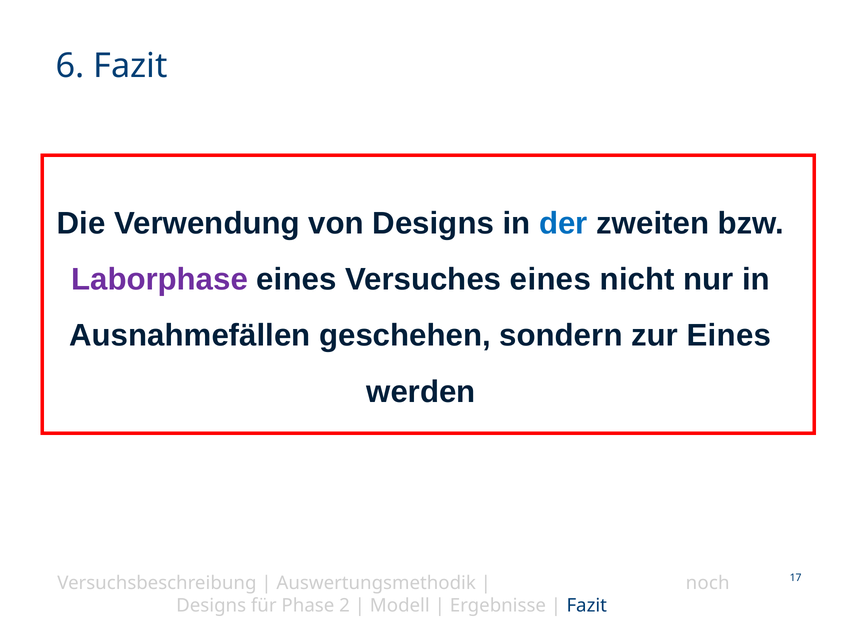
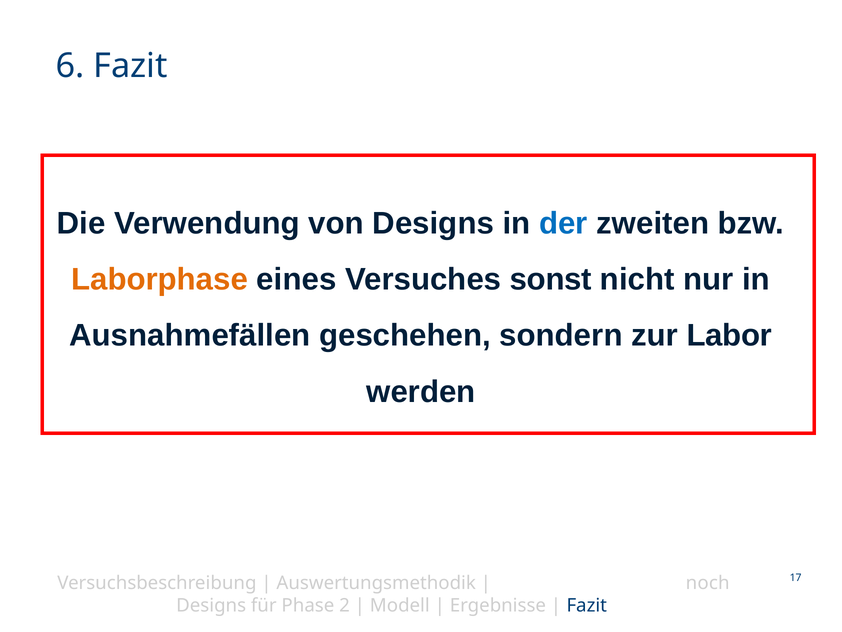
Laborphase colour: purple -> orange (159, 279)
Versuches eines: eines -> sonst (551, 279)
zur Eines: Eines -> Labor (729, 335)
